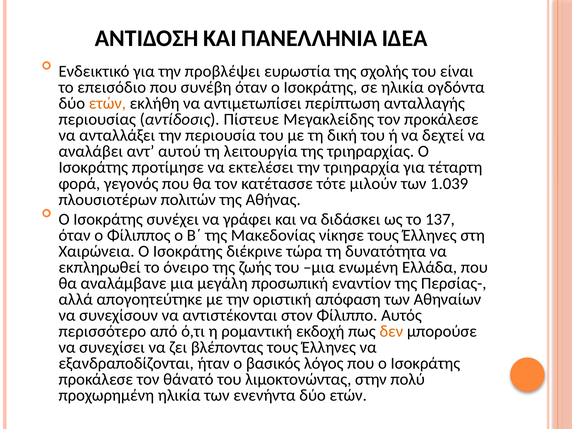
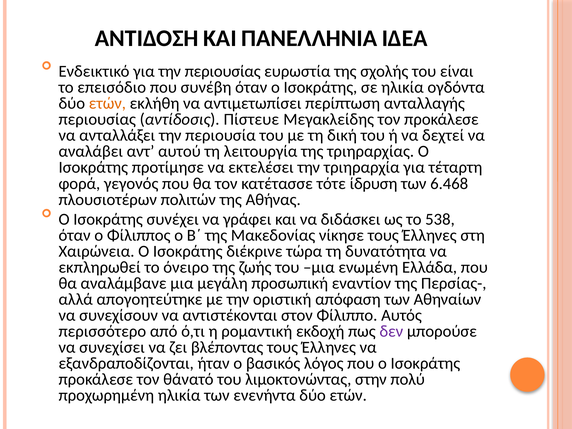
την προβλέψει: προβλέψει -> περιουσίας (223, 71)
μιλούν: μιλούν -> ίδρυση (374, 184)
1.039: 1.039 -> 6.468 (449, 184)
137: 137 -> 538 (440, 219)
δεν colour: orange -> purple (391, 331)
